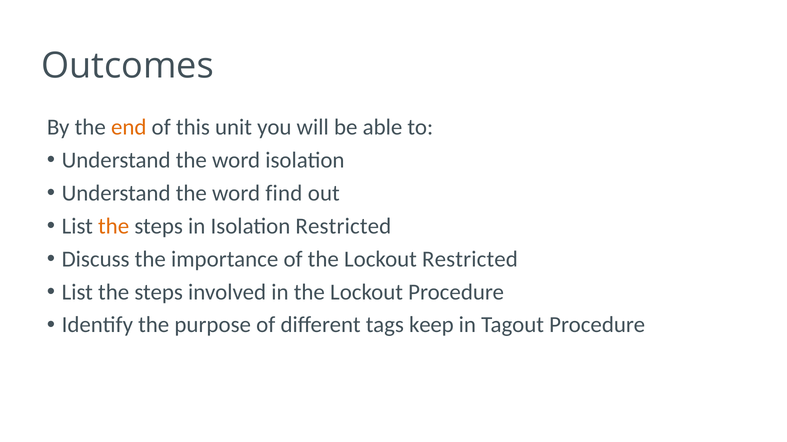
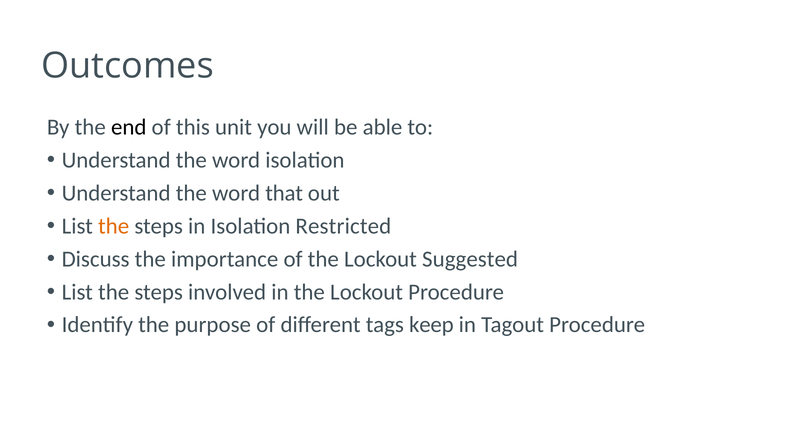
end colour: orange -> black (129, 128)
find: find -> that (284, 193)
Lockout Restricted: Restricted -> Suggested (470, 259)
